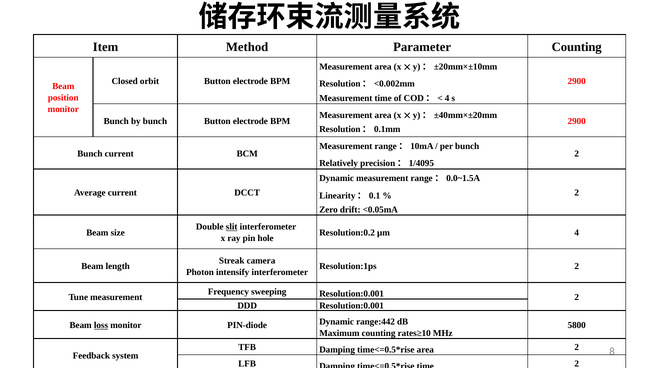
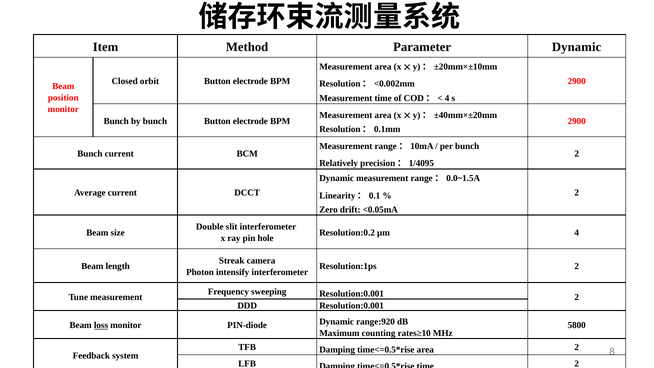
Parameter Counting: Counting -> Dynamic (577, 47)
slit underline: present -> none (232, 227)
range:442: range:442 -> range:920 (376, 322)
